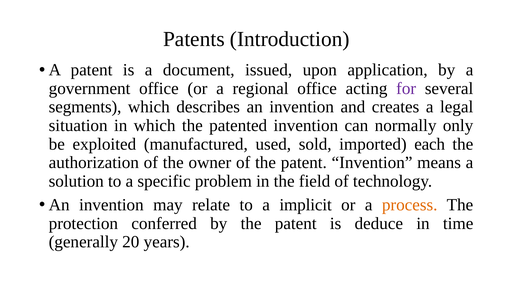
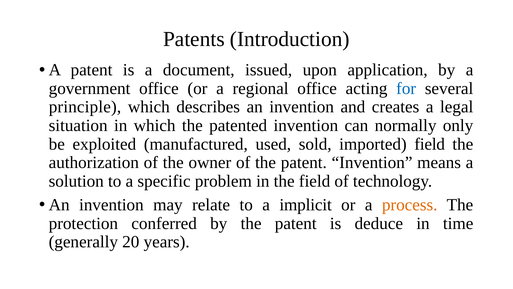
for colour: purple -> blue (406, 88)
segments: segments -> principle (85, 107)
imported each: each -> field (430, 144)
